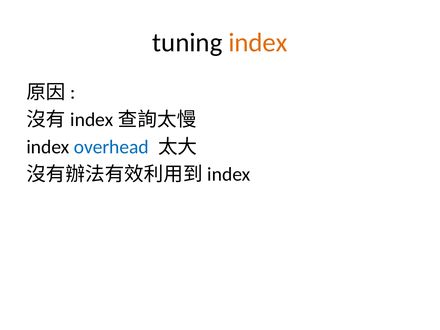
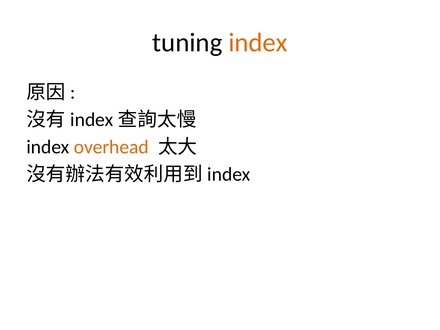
overhead colour: blue -> orange (111, 147)
